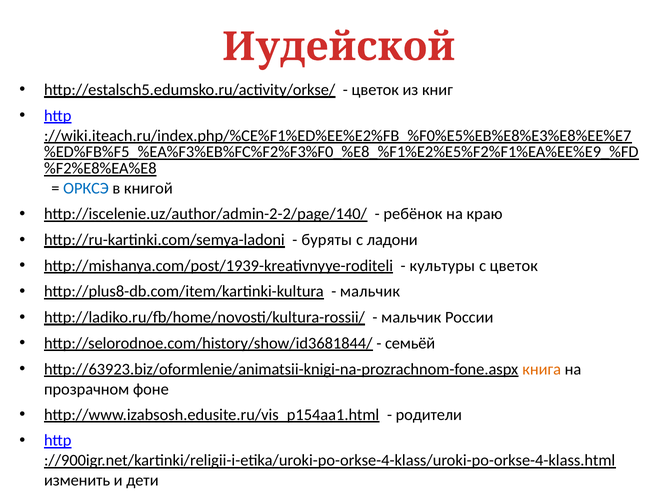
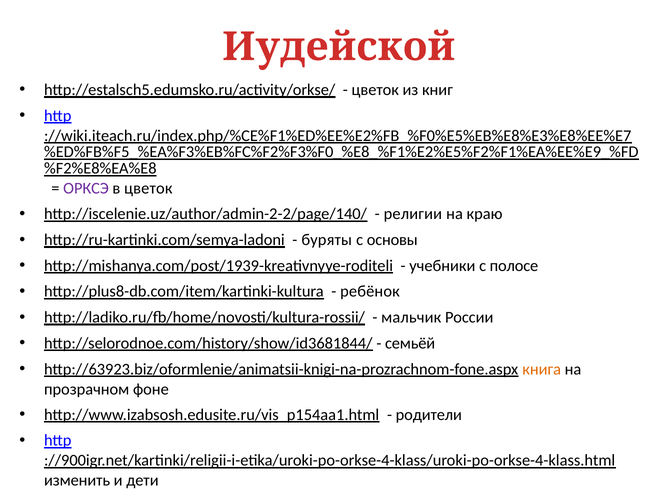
ОРКСЭ colour: blue -> purple (86, 188)
в книгой: книгой -> цветок (148, 188)
ребёнок: ребёнок -> религии (413, 214)
ладони: ладони -> основы (392, 240)
культуры: культуры -> учебники (442, 266)
с цветок: цветок -> полосе (514, 266)
мальчик: мальчик -> ребёнок (370, 292)
